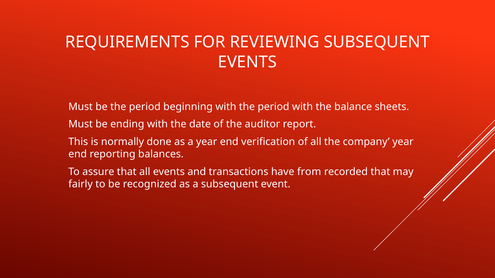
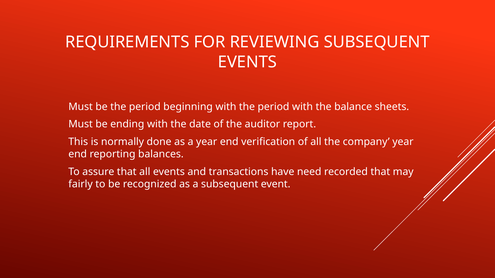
from: from -> need (309, 172)
